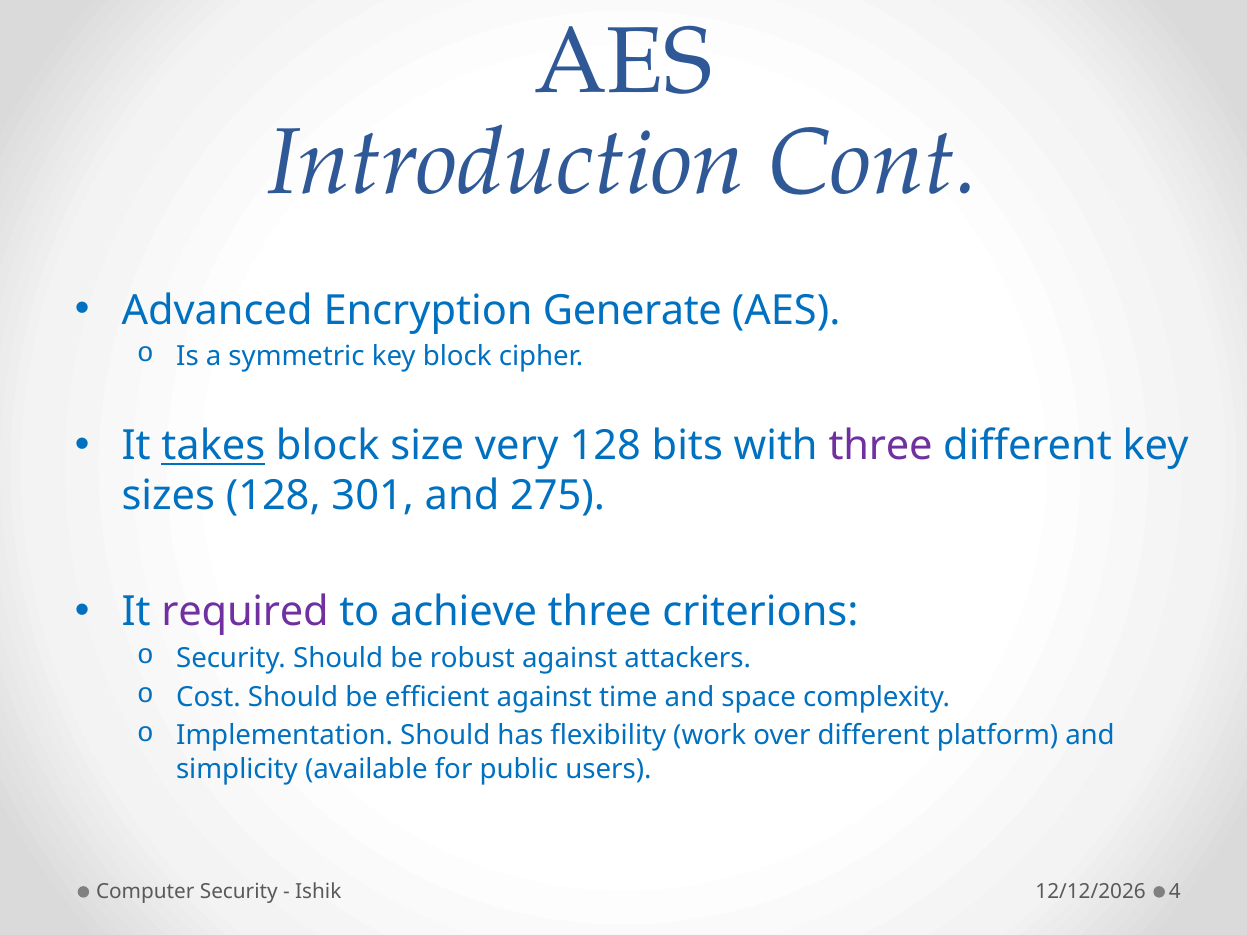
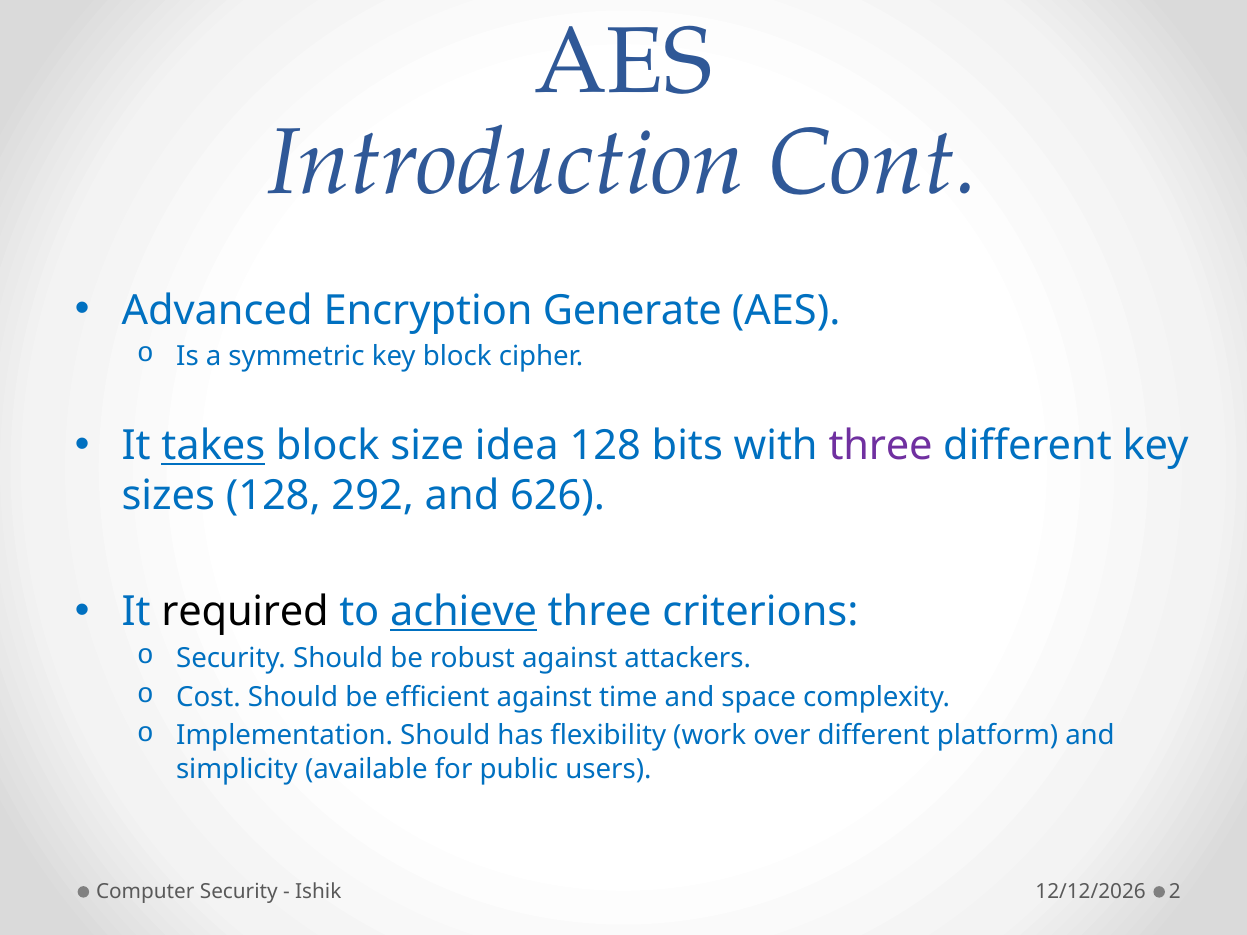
very: very -> idea (517, 446)
301: 301 -> 292 (373, 496)
275: 275 -> 626 (558, 496)
required colour: purple -> black (245, 612)
achieve underline: none -> present (464, 612)
4: 4 -> 2 (1175, 891)
